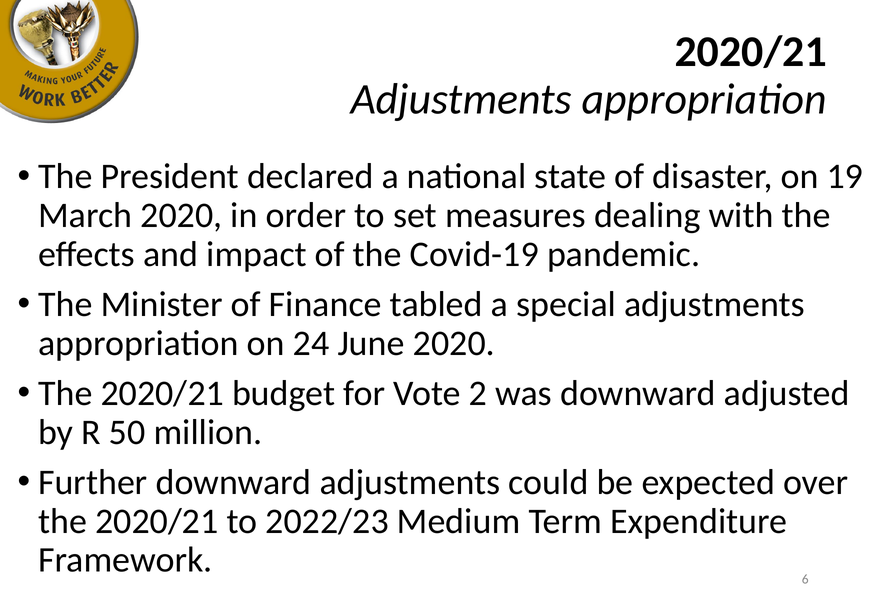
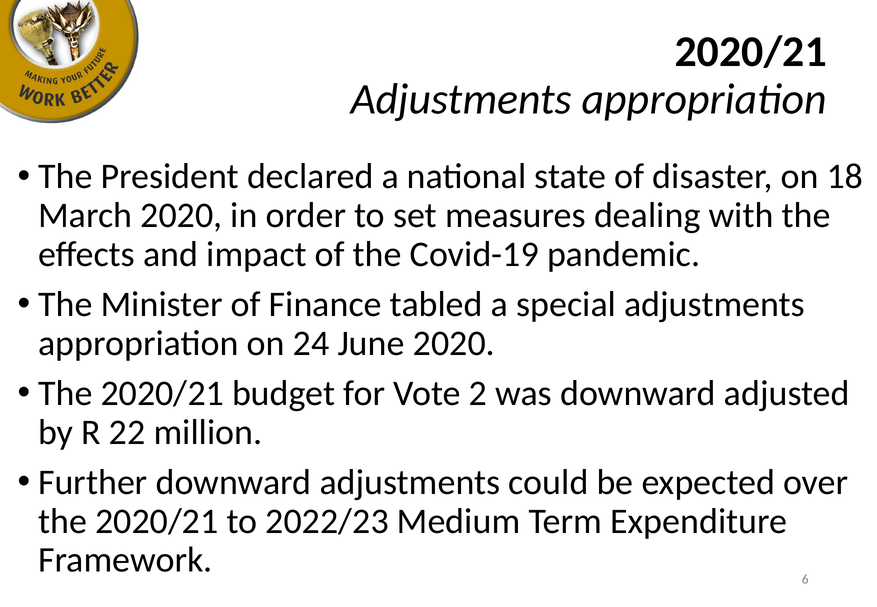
19: 19 -> 18 (845, 176)
50: 50 -> 22 (127, 432)
